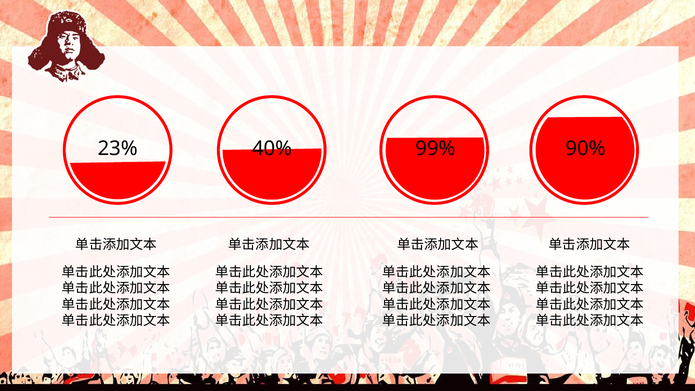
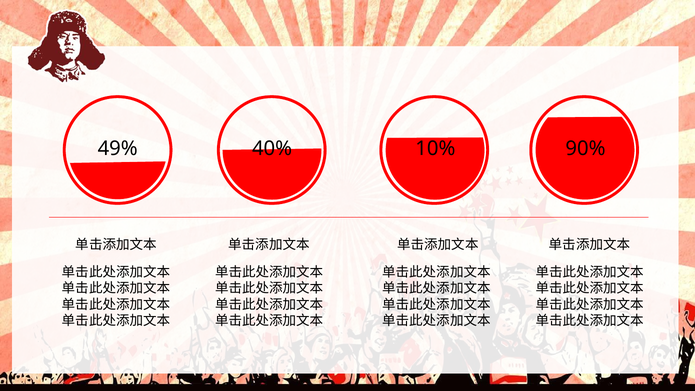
23%: 23% -> 49% (118, 149)
99%: 99% -> 10% (435, 149)
